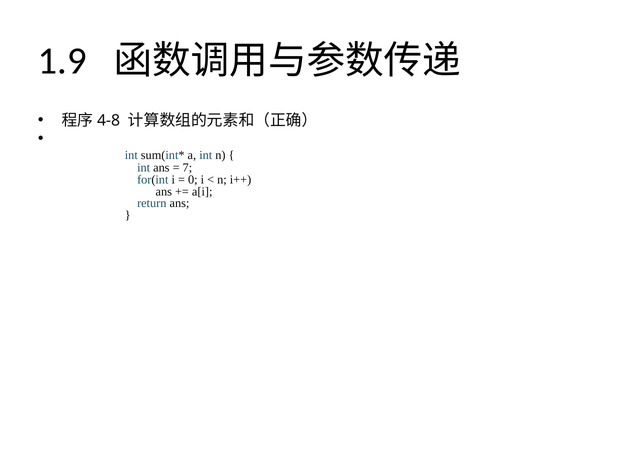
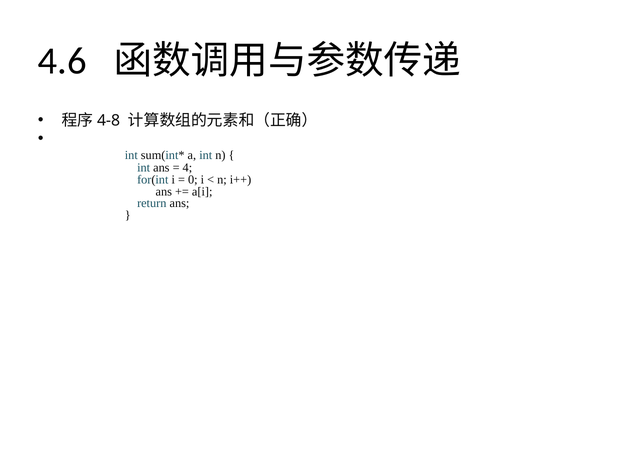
1.9: 1.9 -> 4.6 (62, 61)
7: 7 -> 4 (187, 168)
